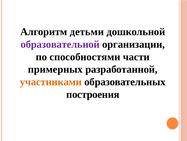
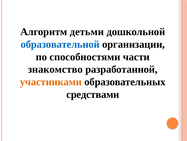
образовательной colour: purple -> blue (60, 44)
примерных: примерных -> знакомство (55, 69)
построения: построения -> средствами (93, 94)
